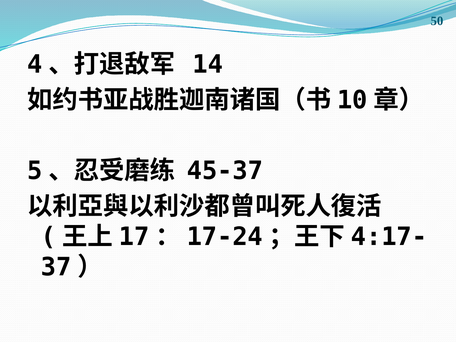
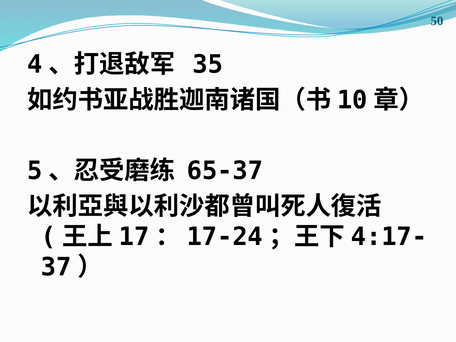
14: 14 -> 35 (208, 65)
45-37: 45-37 -> 65-37 (225, 171)
